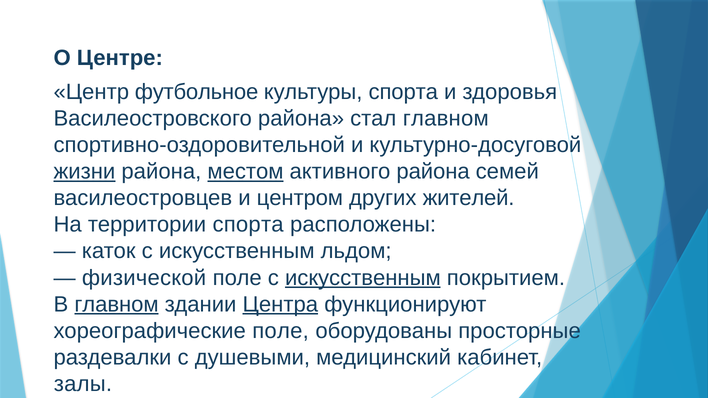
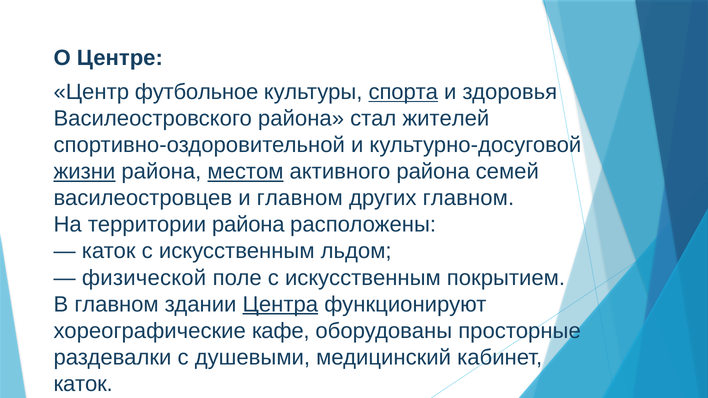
спорта underline: none -> present (403, 92)
стал главном: главном -> жителей (446, 119)
и центром: центром -> главном (300, 198)
других жителей: жителей -> главном (468, 198)
территории спорта: спорта -> района (248, 225)
искусственным underline: present -> none (363, 278)
главном underline: present -> none (117, 304)
хореографические поле: поле -> кафе (281, 331)
залы: залы -> каток (83, 384)
